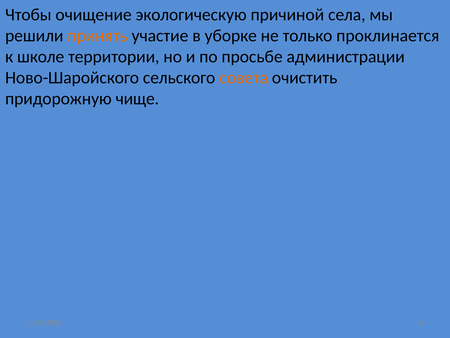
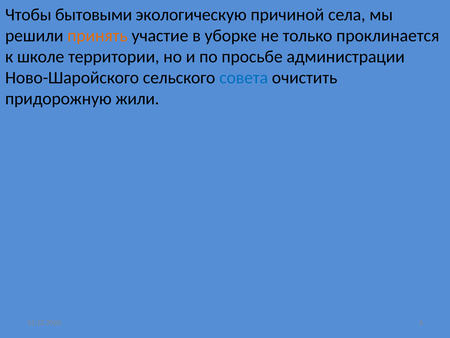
очищение: очищение -> бытовыми (94, 15)
совета colour: orange -> blue (244, 78)
чище: чище -> жили (137, 99)
